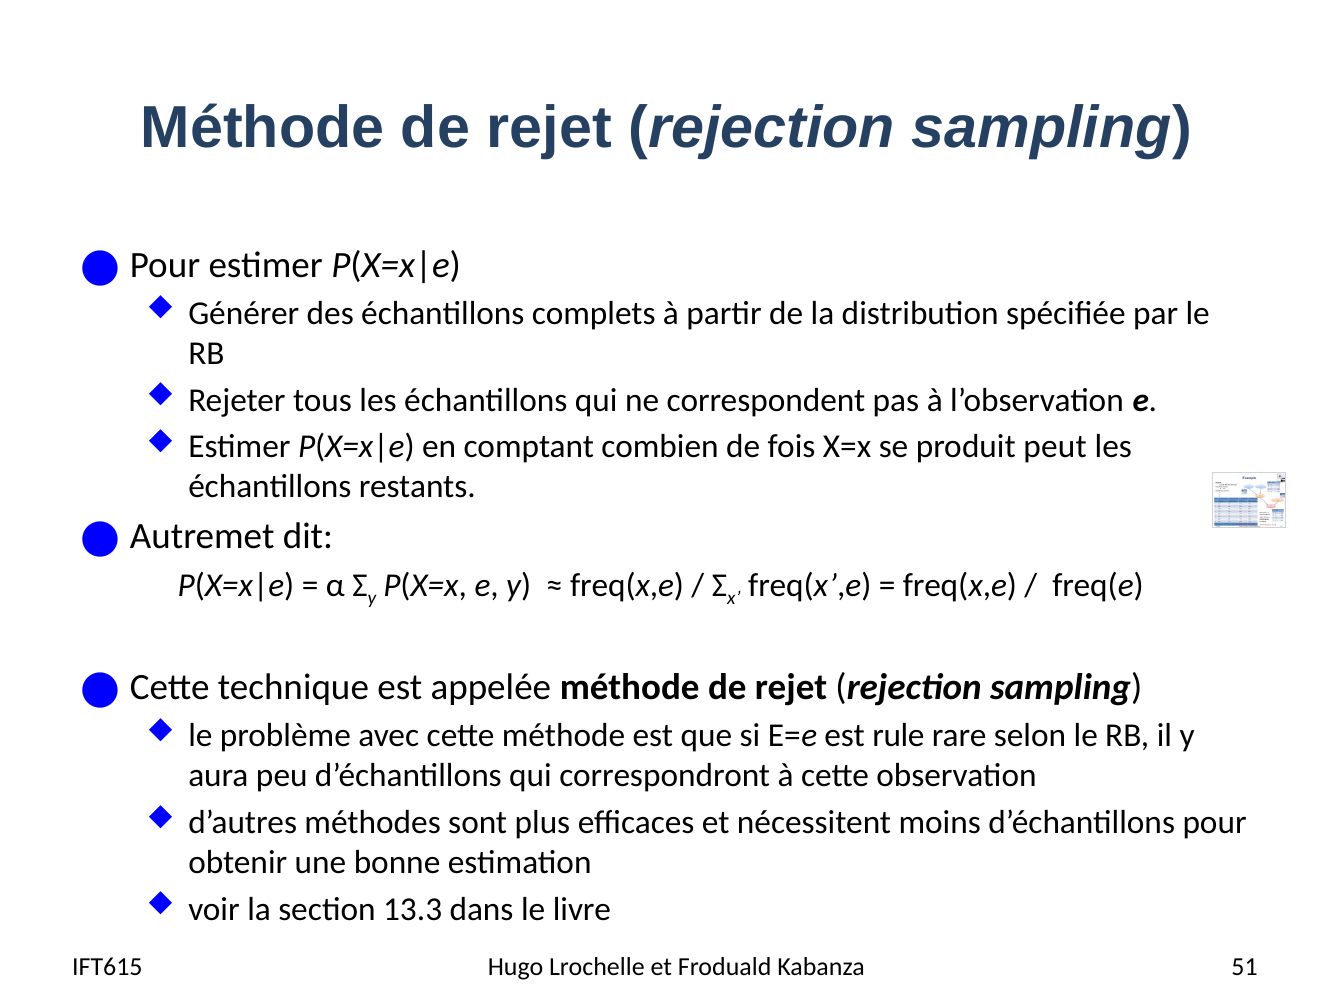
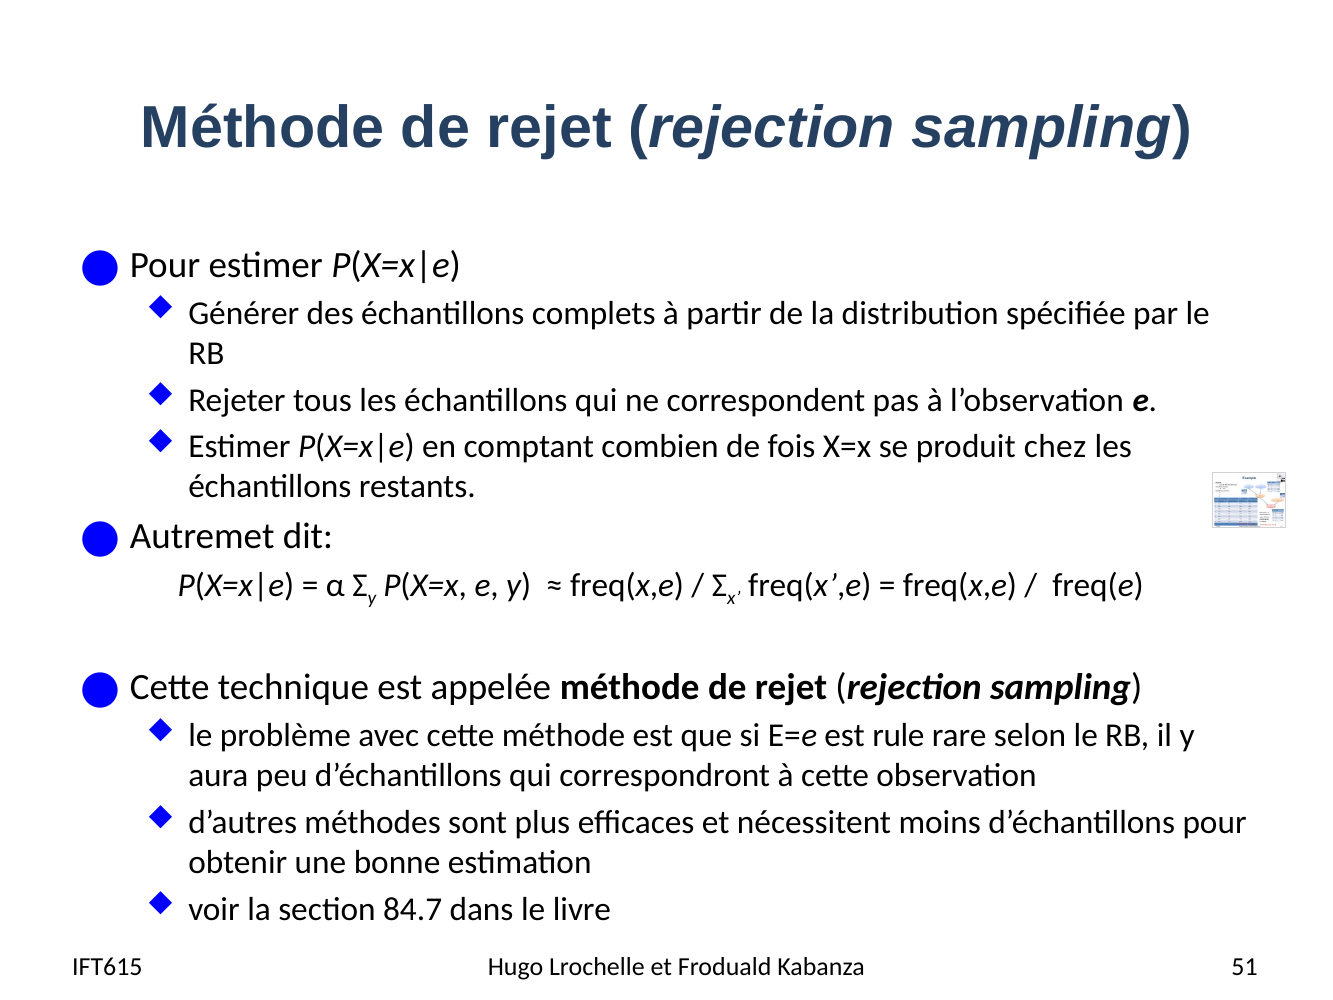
peut: peut -> chez (1055, 447)
13.3: 13.3 -> 84.7 (413, 909)
